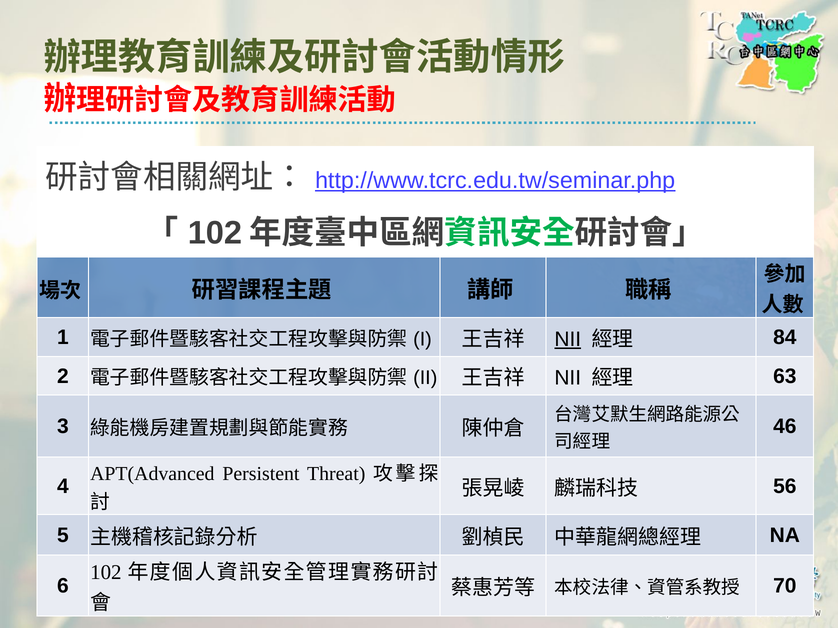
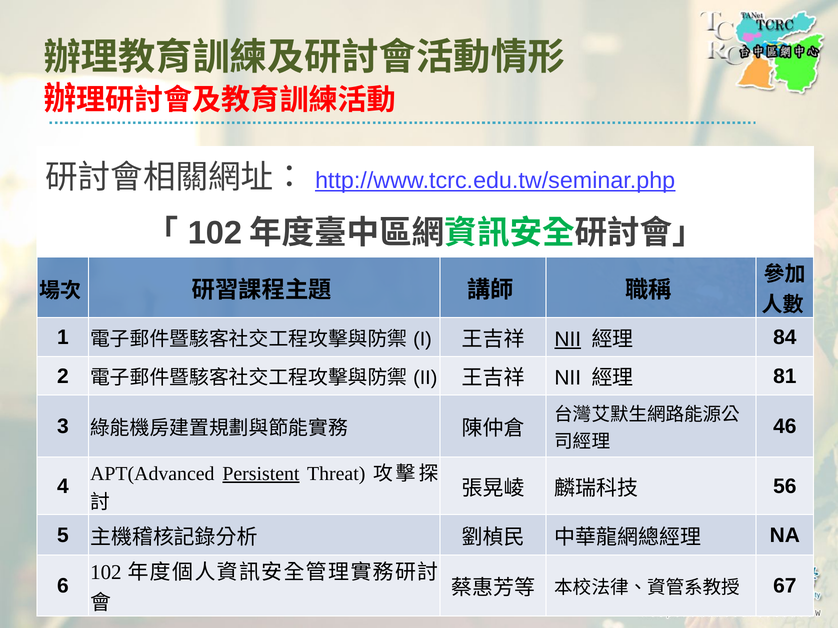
63: 63 -> 81 (785, 376)
Persistent underline: none -> present (261, 474)
70: 70 -> 67 (785, 586)
